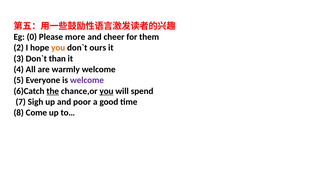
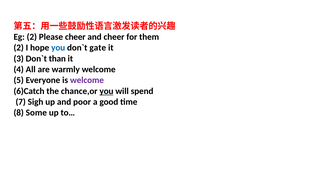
Eg 0: 0 -> 2 (32, 37)
Please more: more -> cheer (75, 37)
you colour: orange -> blue (58, 48)
ours: ours -> gate (98, 48)
the underline: present -> none (53, 91)
Come: Come -> Some (36, 113)
